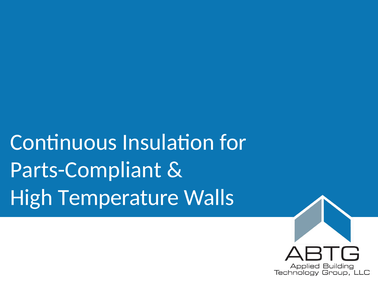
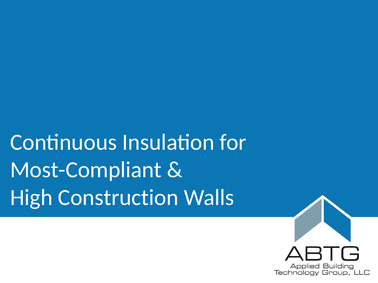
Parts-Compliant: Parts-Compliant -> Most-Compliant (86, 170)
Temperature: Temperature -> Construction (118, 198)
